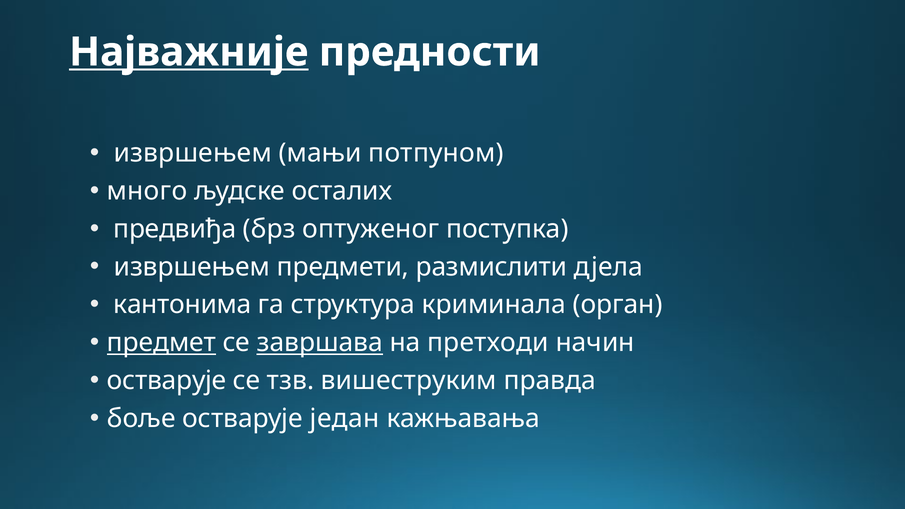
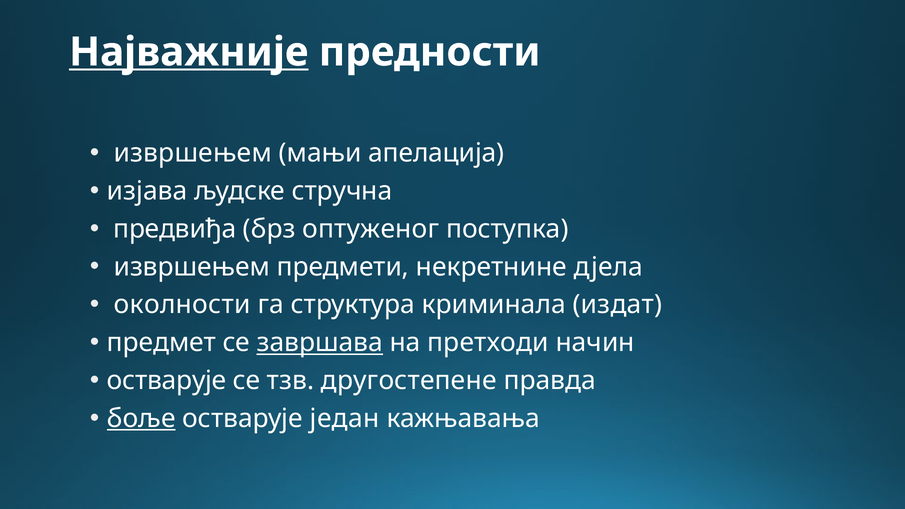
потпуном: потпуном -> апелација (436, 153)
много: много -> изјава (147, 191)
осталих: осталих -> стручна (342, 191)
размислити: размислити -> некретнине (491, 267)
кантонима: кантонима -> околности (182, 305)
орган: орган -> издат (617, 305)
предмет underline: present -> none (161, 343)
вишеструким: вишеструким -> другостепене (409, 381)
боље underline: none -> present (141, 419)
